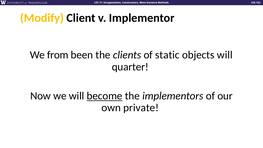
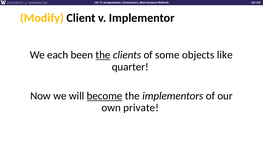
from: from -> each (58, 55)
the underline: none -> present (103, 55)
static: static -> some (167, 55)
objects will: will -> like (225, 55)
